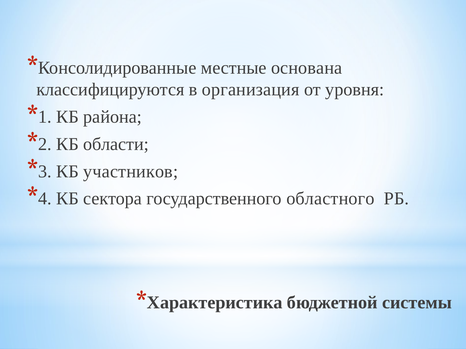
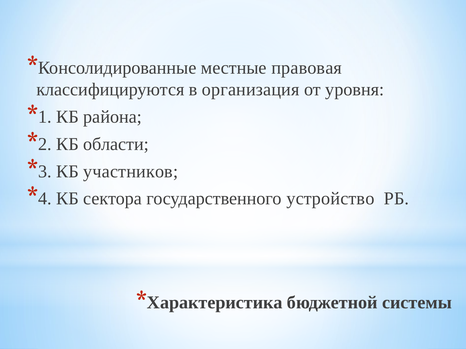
основана: основана -> правовая (307, 68)
областного: областного -> устройство (330, 199)
